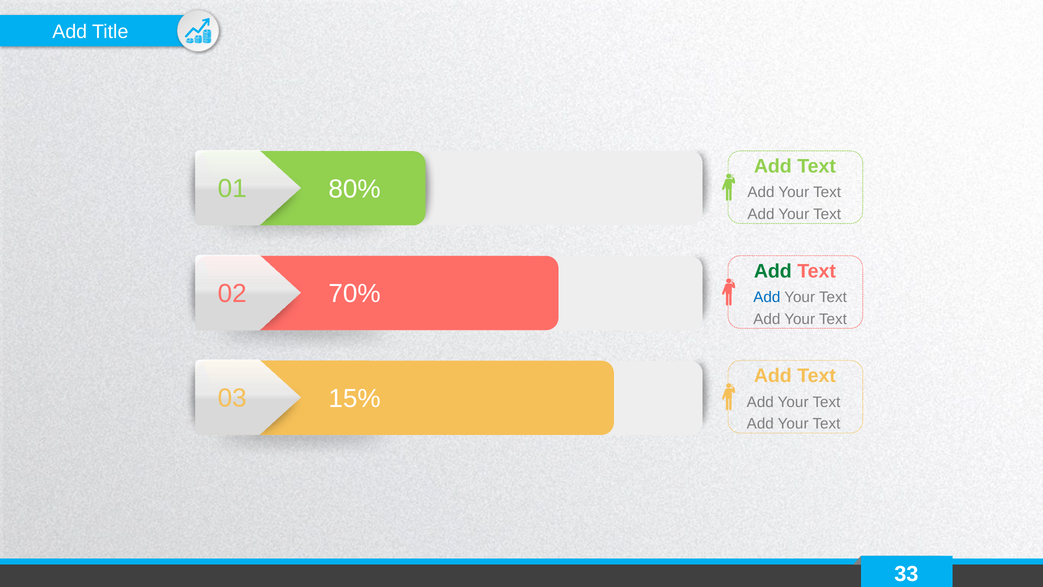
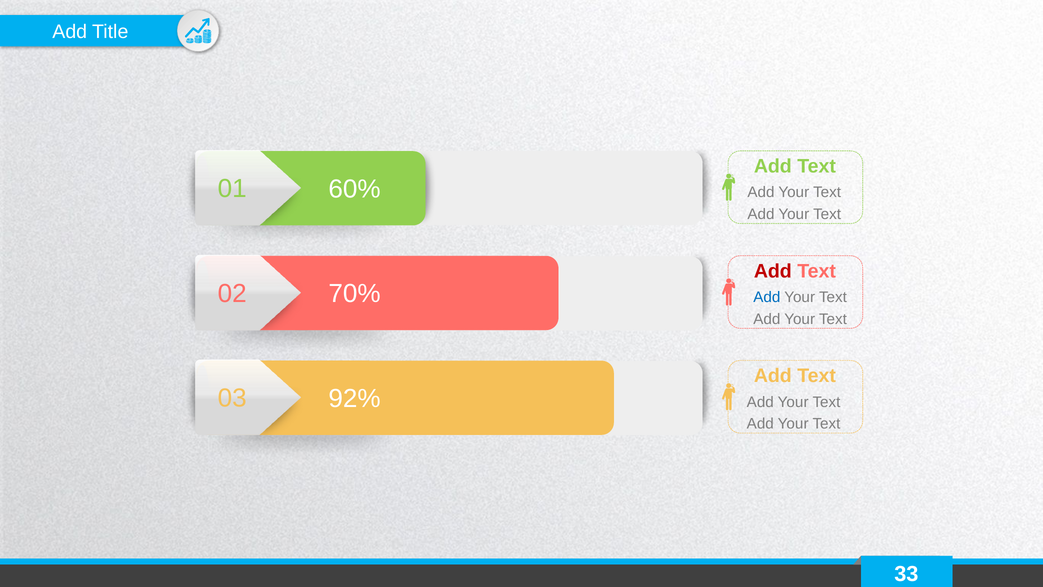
80%: 80% -> 60% (355, 189)
Add colour: green -> red (773, 271)
15%: 15% -> 92% (355, 398)
